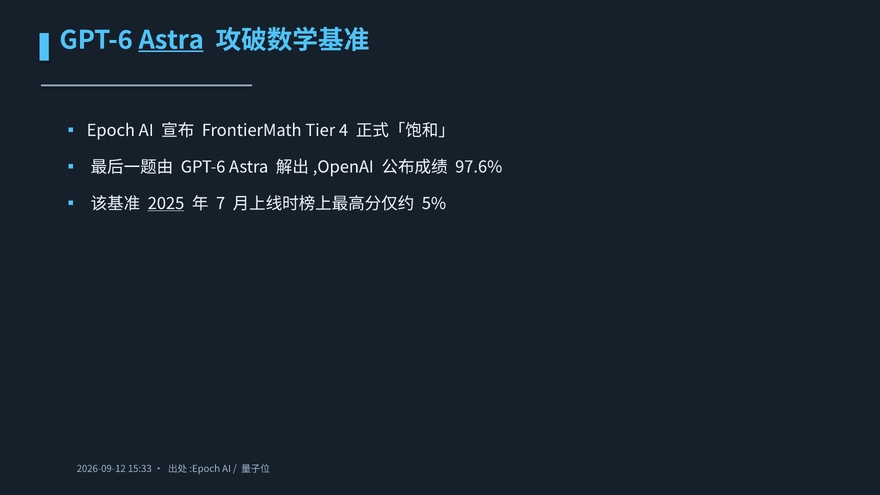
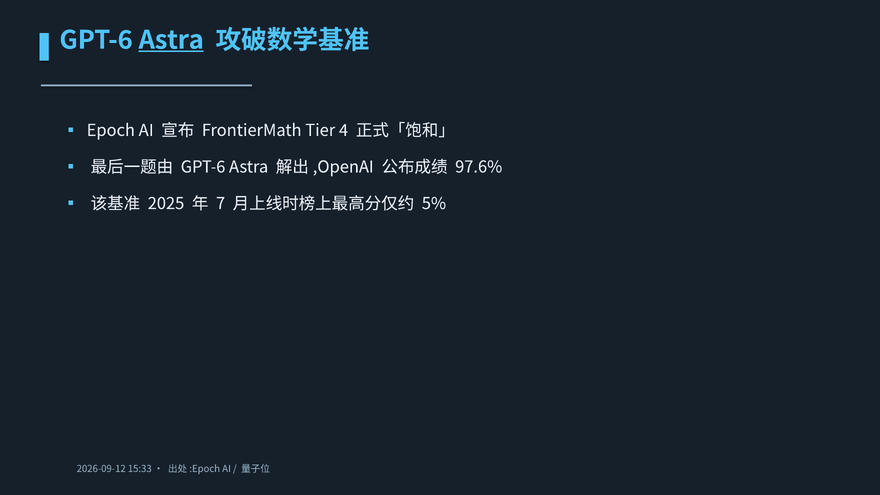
2025 underline: present -> none (166, 204)
